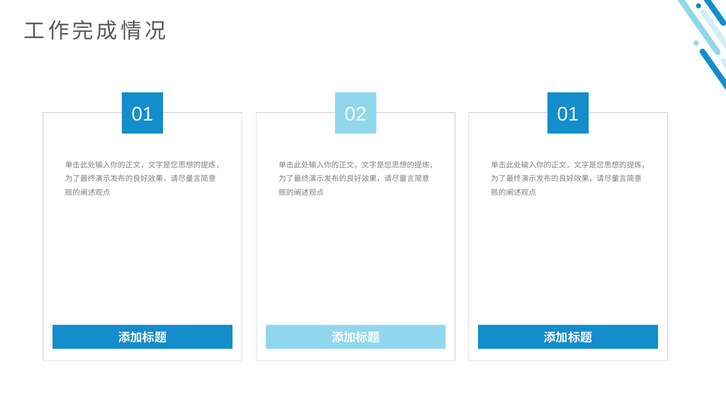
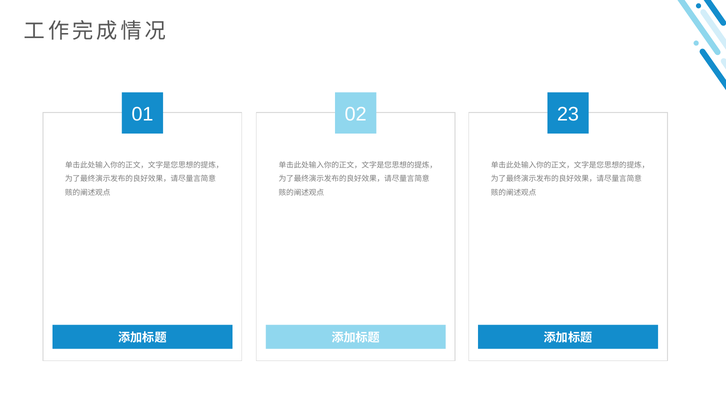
02 01: 01 -> 23 (568, 114)
